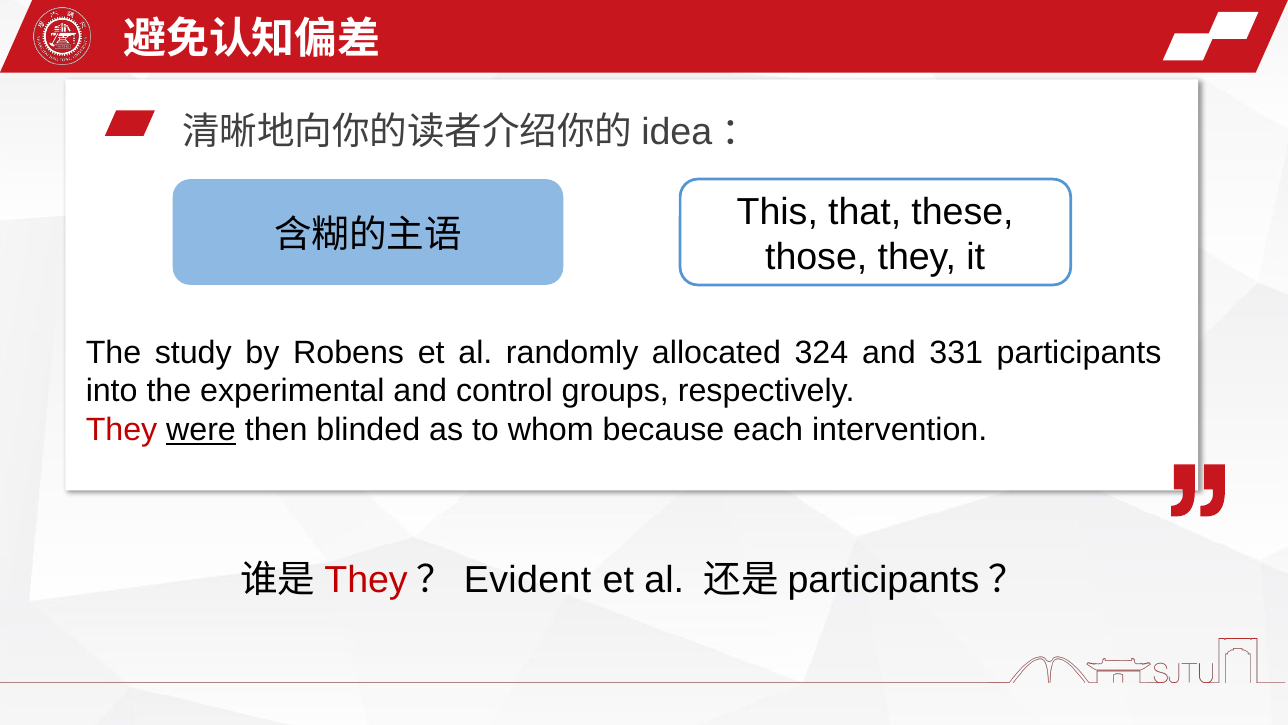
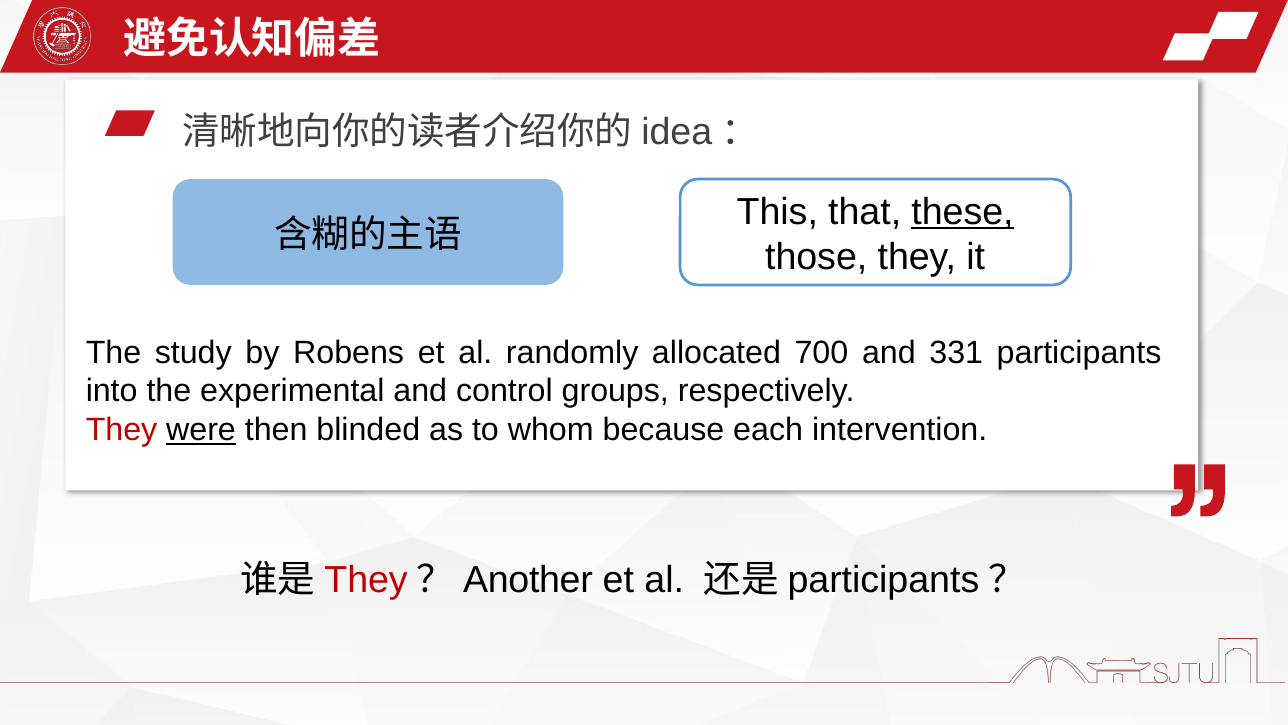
these underline: none -> present (963, 212)
324: 324 -> 700 (821, 352)
Evident: Evident -> Another (528, 580)
